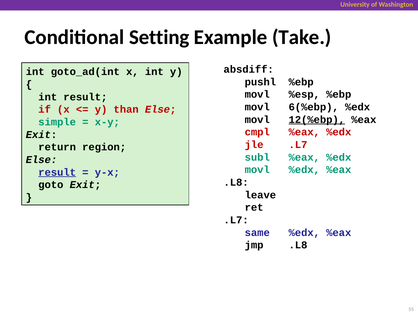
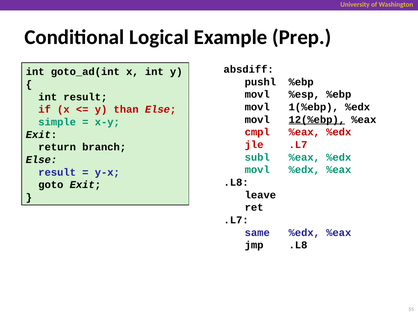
Setting: Setting -> Logical (159, 37)
Take: Take -> Prep (302, 37)
6(%ebp: 6(%ebp -> 1(%ebp (314, 107)
region: region -> branch (104, 147)
result underline: present -> none (57, 172)
